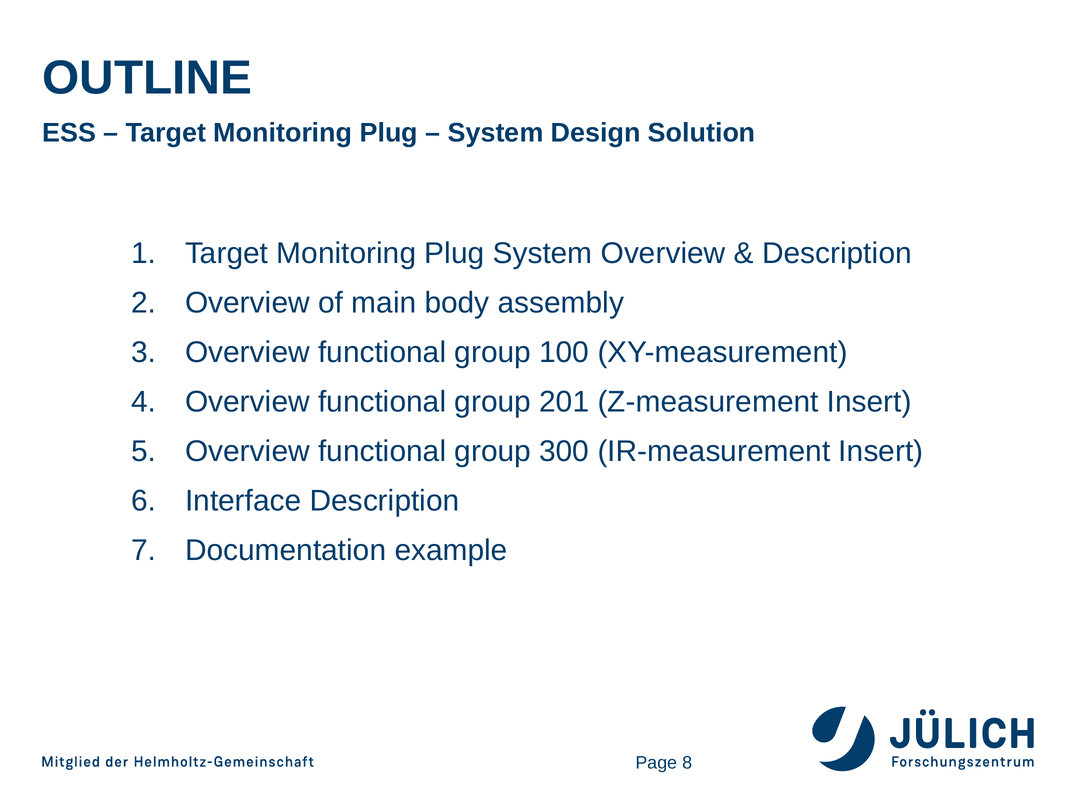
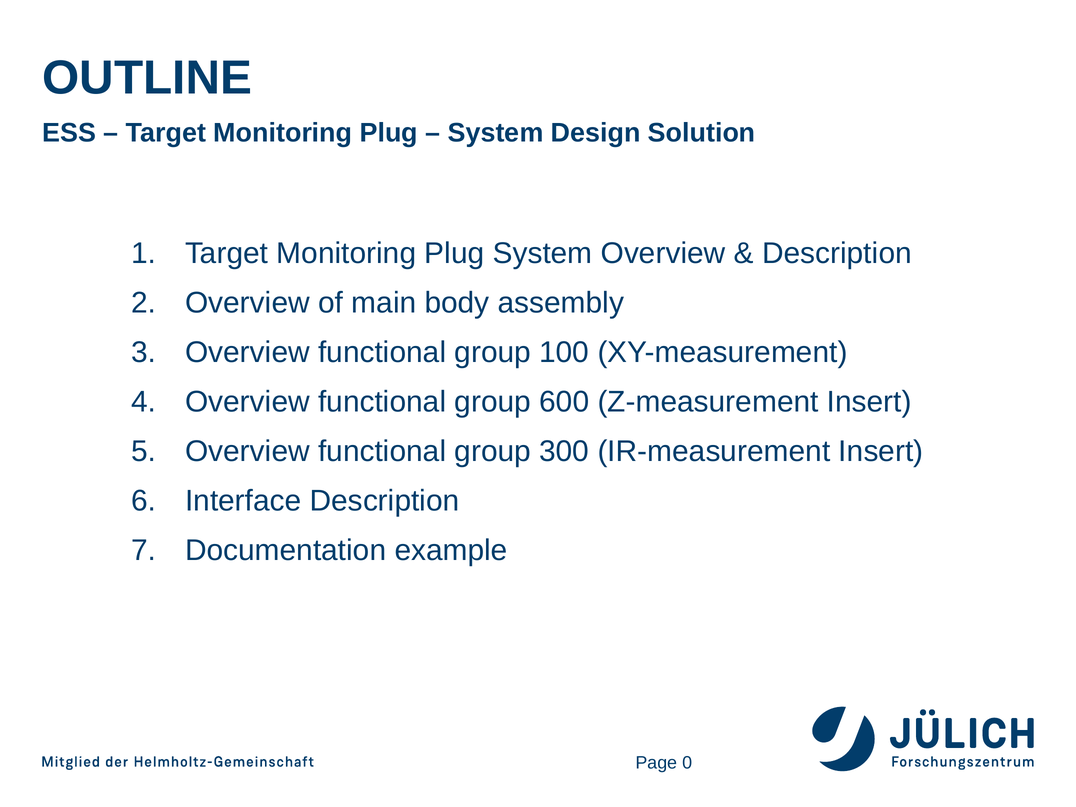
201: 201 -> 600 (564, 402)
8: 8 -> 0 (687, 763)
